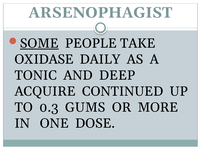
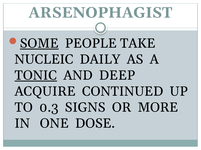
OXIDASE: OXIDASE -> NUCLEIC (44, 60)
TONIC underline: none -> present (36, 76)
GUMS: GUMS -> SIGNS (85, 108)
